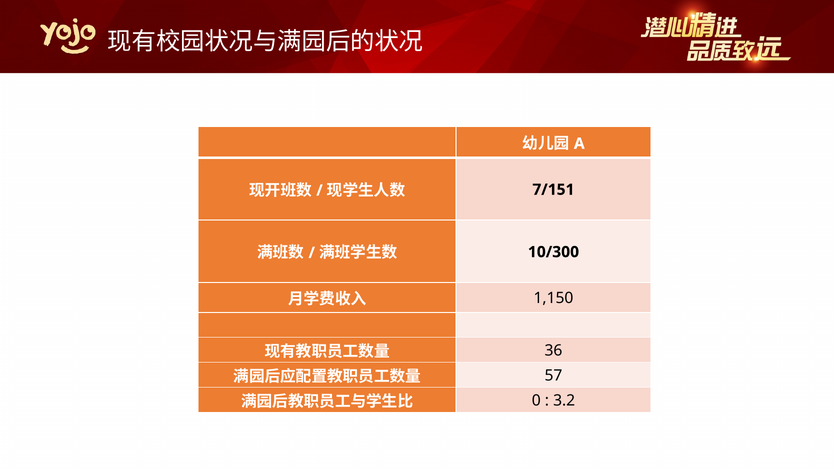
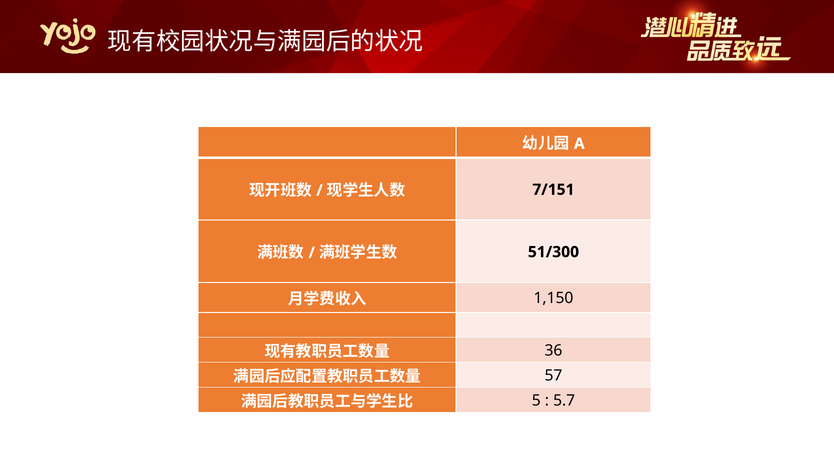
10/300: 10/300 -> 51/300 (553, 252)
0: 0 -> 5 (536, 401)
3.2: 3.2 -> 5.7 (564, 401)
